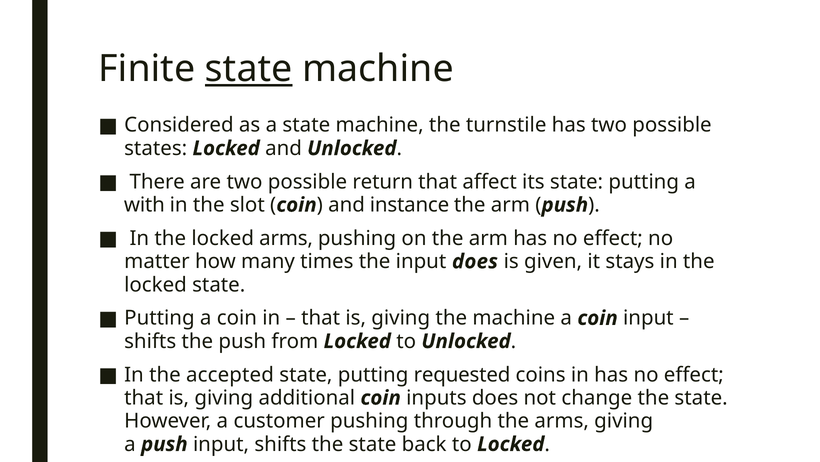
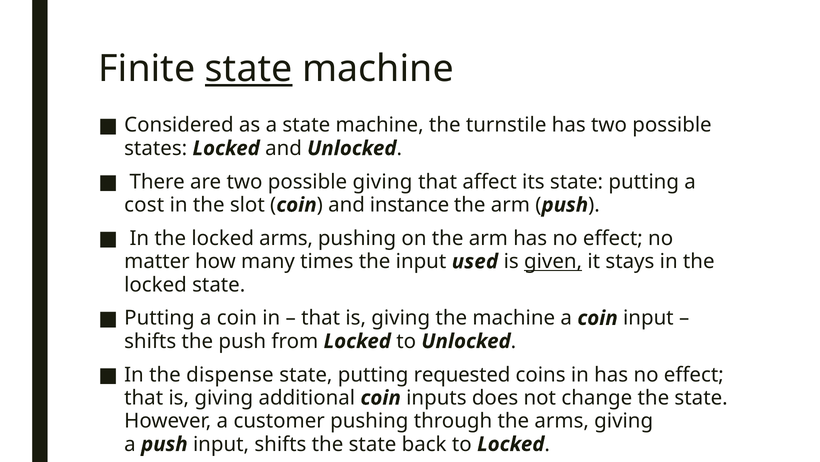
possible return: return -> giving (383, 182)
with: with -> cost (144, 205)
input does: does -> used (475, 261)
given underline: none -> present (553, 261)
accepted: accepted -> dispense (230, 374)
